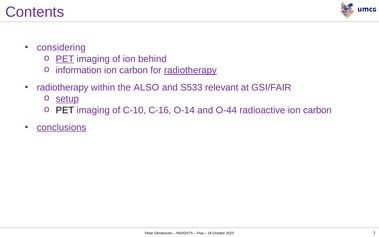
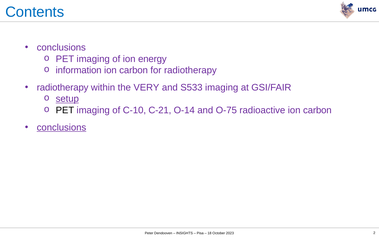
Contents colour: purple -> blue (35, 12)
considering: considering -> conclusions (61, 48)
PET underline: present -> none (65, 59)
behind: behind -> energy (152, 59)
radiotherapy underline: present -> none (190, 70)
ALSO: ALSO -> VERY (146, 87)
S533 relevant: relevant -> imaging (222, 87)
C-16: C-16 -> C-21 (160, 110)
O-44: O-44 -> O-75 (226, 110)
